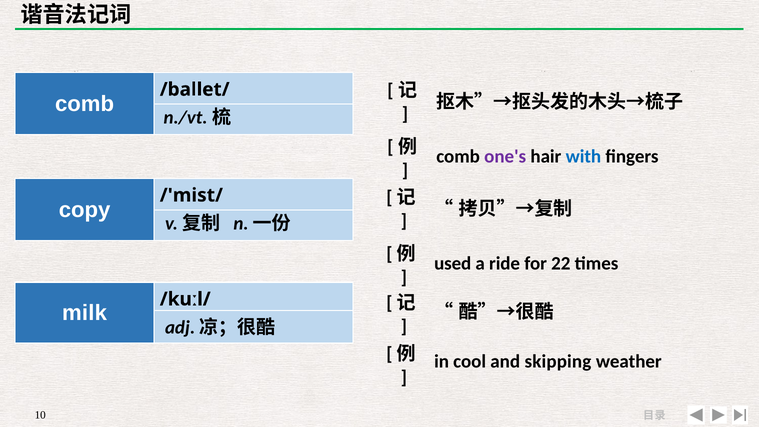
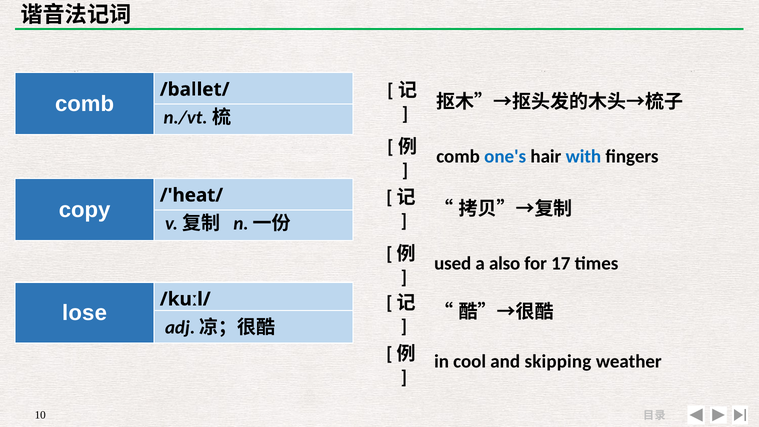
one's colour: purple -> blue (505, 157)
/'mist/: /'mist/ -> /'heat/ (191, 195)
ride: ride -> also (505, 264)
22: 22 -> 17 (561, 264)
milk: milk -> lose (84, 313)
